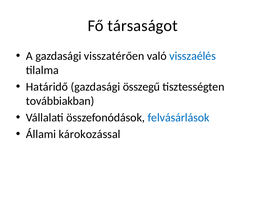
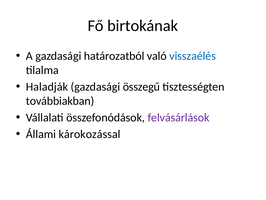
társaságot: társaságot -> birtokának (143, 26)
visszatérően: visszatérően -> határozatból (114, 56)
Határidő: Határidő -> Haladják (47, 87)
felvásárlások colour: blue -> purple (179, 117)
